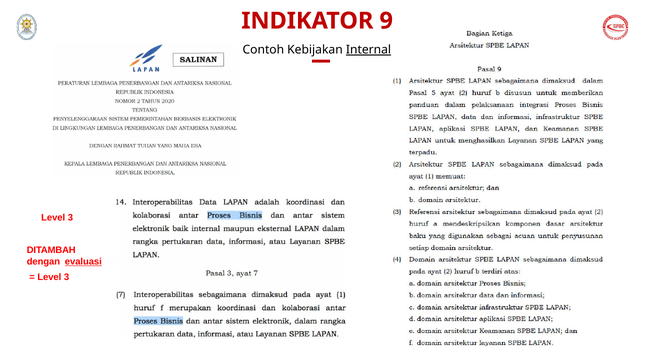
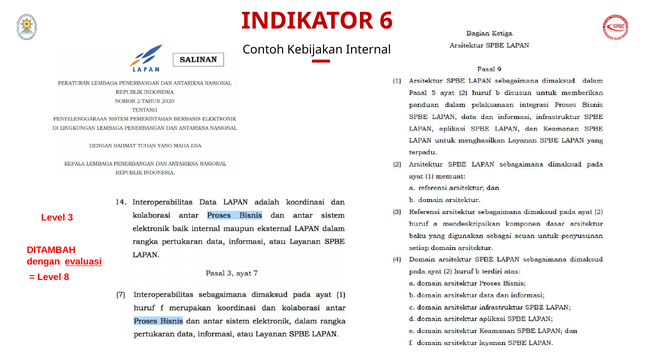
9: 9 -> 6 (386, 21)
Internal underline: present -> none (369, 50)
3: 3 -> 8 (67, 277)
